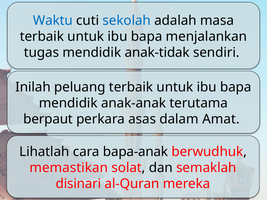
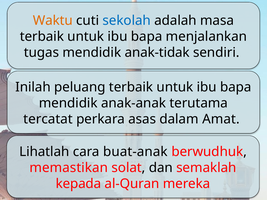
Waktu colour: blue -> orange (53, 20)
berpaut: berpaut -> tercatat (48, 119)
bapa-anak: bapa-anak -> buat-anak (135, 152)
disinari: disinari -> kepada (78, 184)
